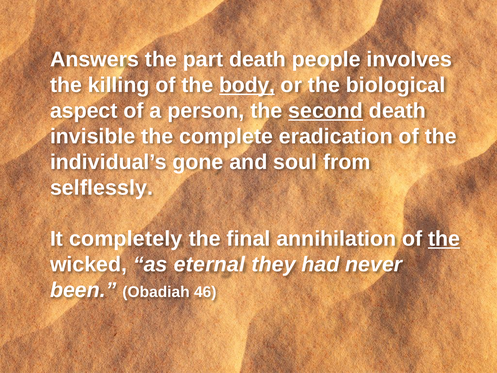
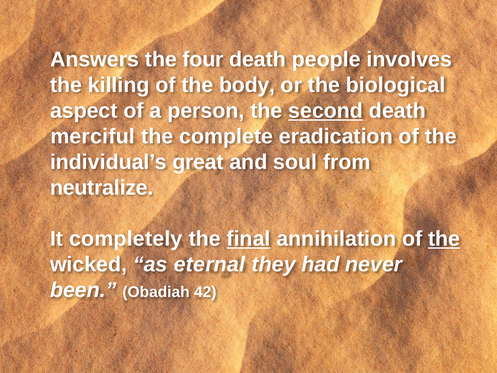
part: part -> four (203, 59)
body underline: present -> none (247, 85)
invisible: invisible -> merciful (93, 136)
gone: gone -> great (198, 162)
selflessly: selflessly -> neutralize (102, 188)
final underline: none -> present (249, 239)
46: 46 -> 42 (205, 292)
